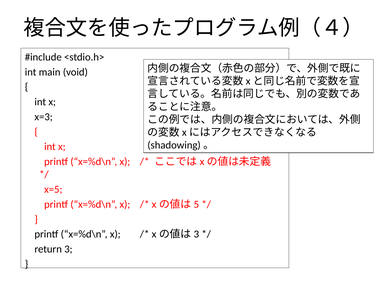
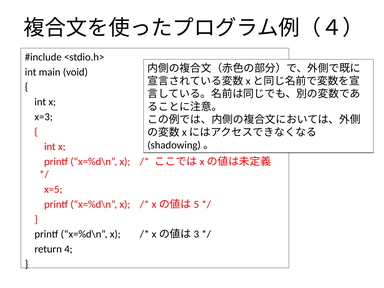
3: 3 -> 4 (68, 249)
